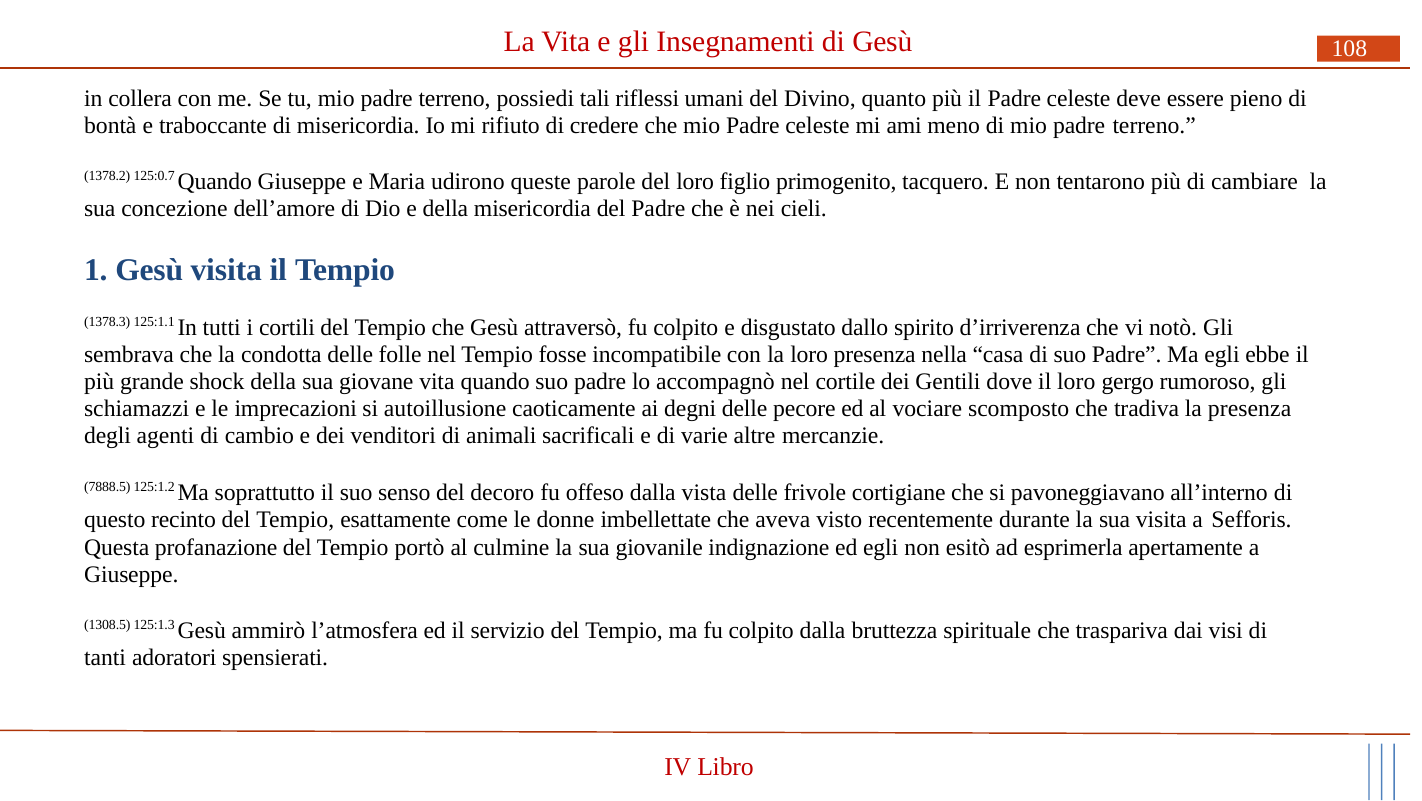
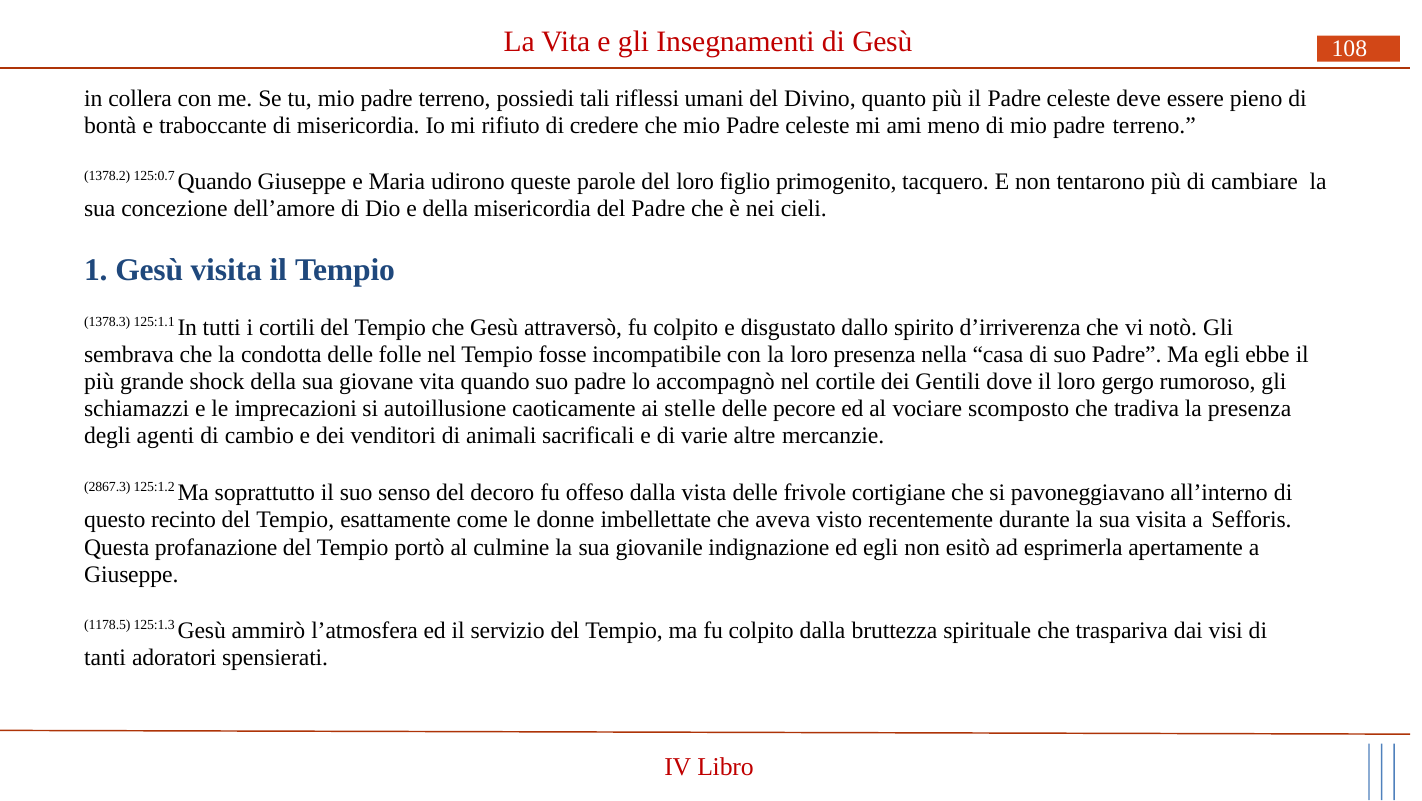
degni: degni -> stelle (690, 408)
7888.5: 7888.5 -> 2867.3 (107, 487)
1308.5: 1308.5 -> 1178.5 (107, 625)
